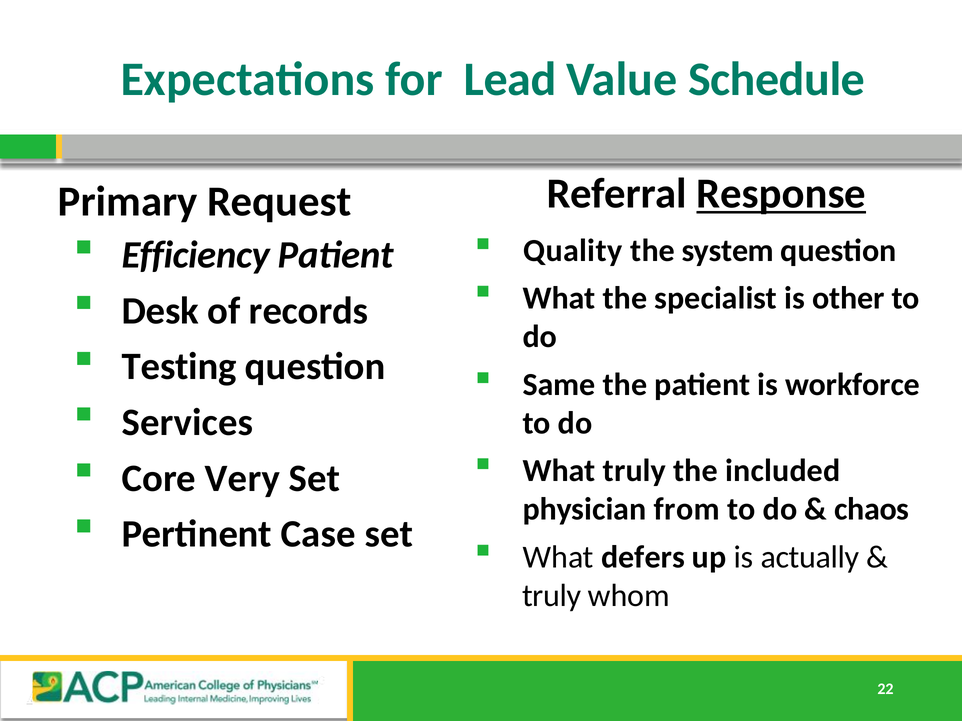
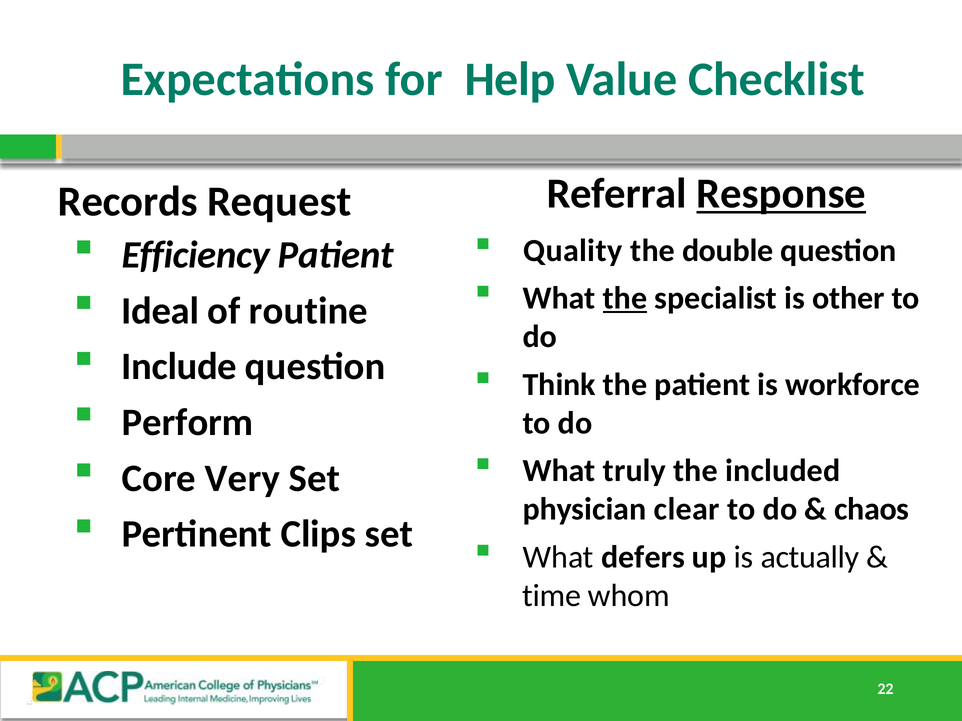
Lead: Lead -> Help (510, 79)
Schedule: Schedule -> Checklist (776, 79)
Primary: Primary -> Records (128, 202)
system: system -> double (728, 251)
the underline: none -> present (625, 299)
Desk: Desk -> Ideal (160, 311)
records: records -> routine (308, 311)
Testing: Testing -> Include (179, 367)
Same: Same -> Think (559, 385)
Services: Services -> Perform (188, 423)
from: from -> clear (687, 510)
Case: Case -> Clips (318, 535)
truly: truly -> time (552, 596)
